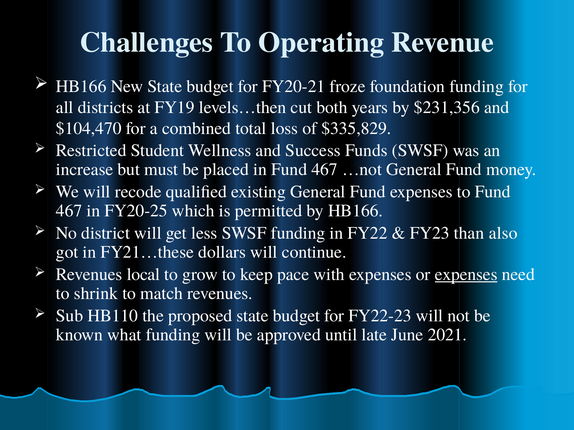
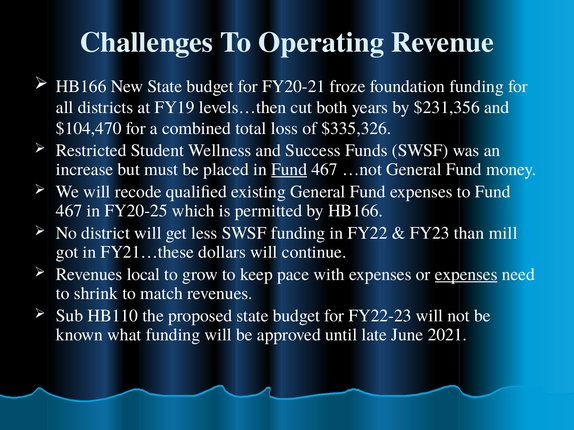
$335,829: $335,829 -> $335,326 (356, 128)
Fund underline: none -> present (289, 170)
also: also -> mill (503, 233)
